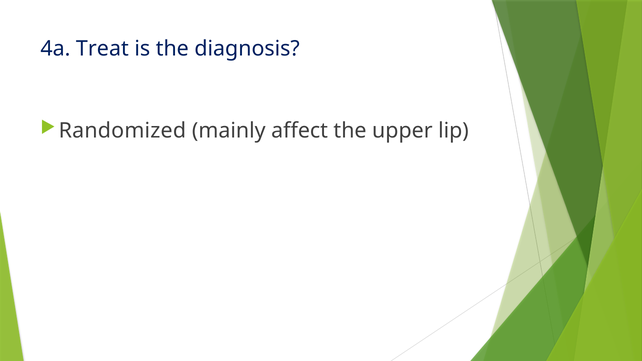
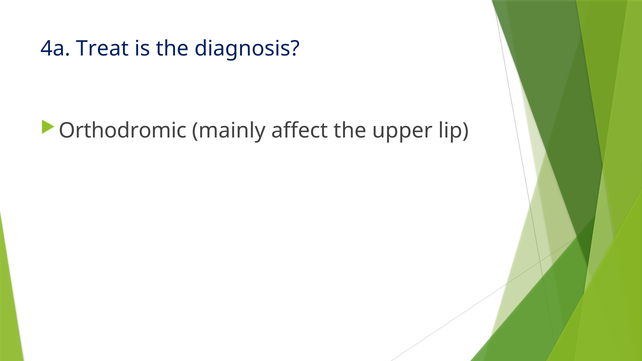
Randomized: Randomized -> Orthodromic (123, 131)
